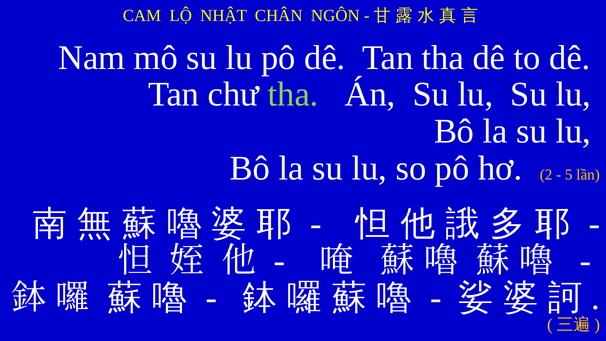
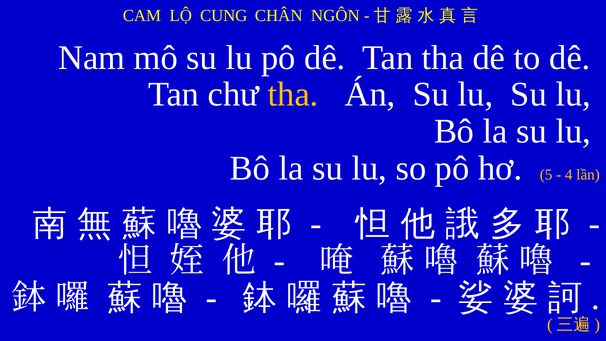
NHẬT: NHẬT -> CUNG (224, 16)
tha colour: light green -> yellow (293, 95)
2: 2 -> 5 (546, 175)
5: 5 -> 4 (569, 175)
